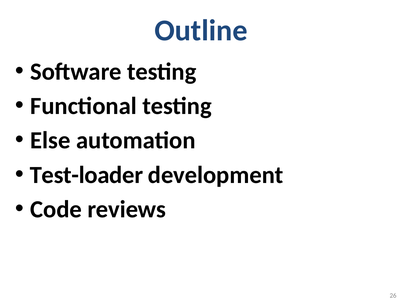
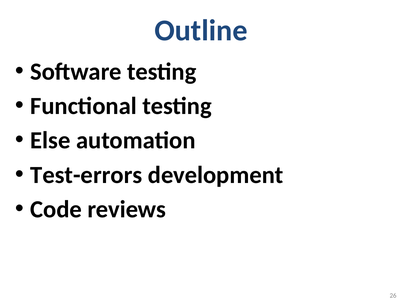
Test-loader: Test-loader -> Test-errors (86, 175)
